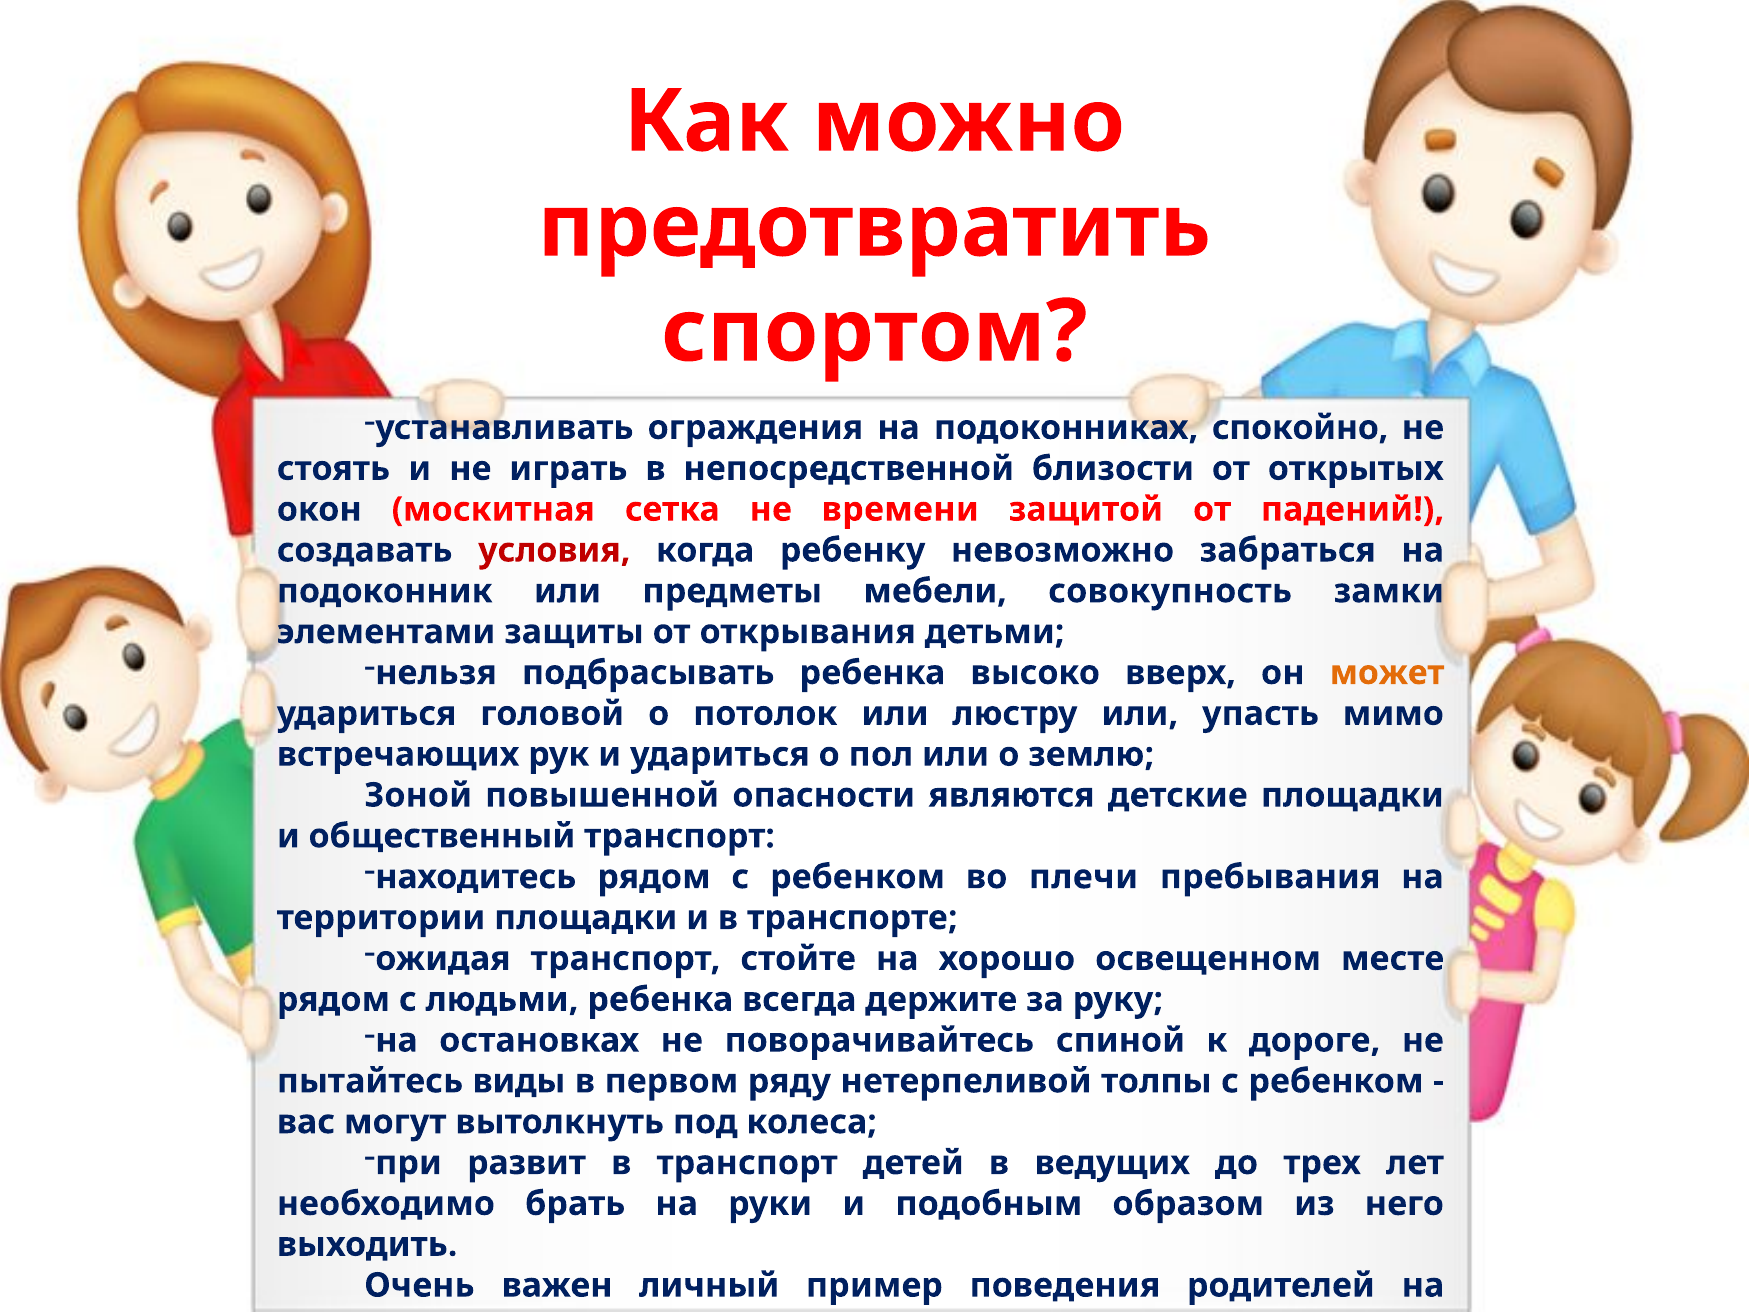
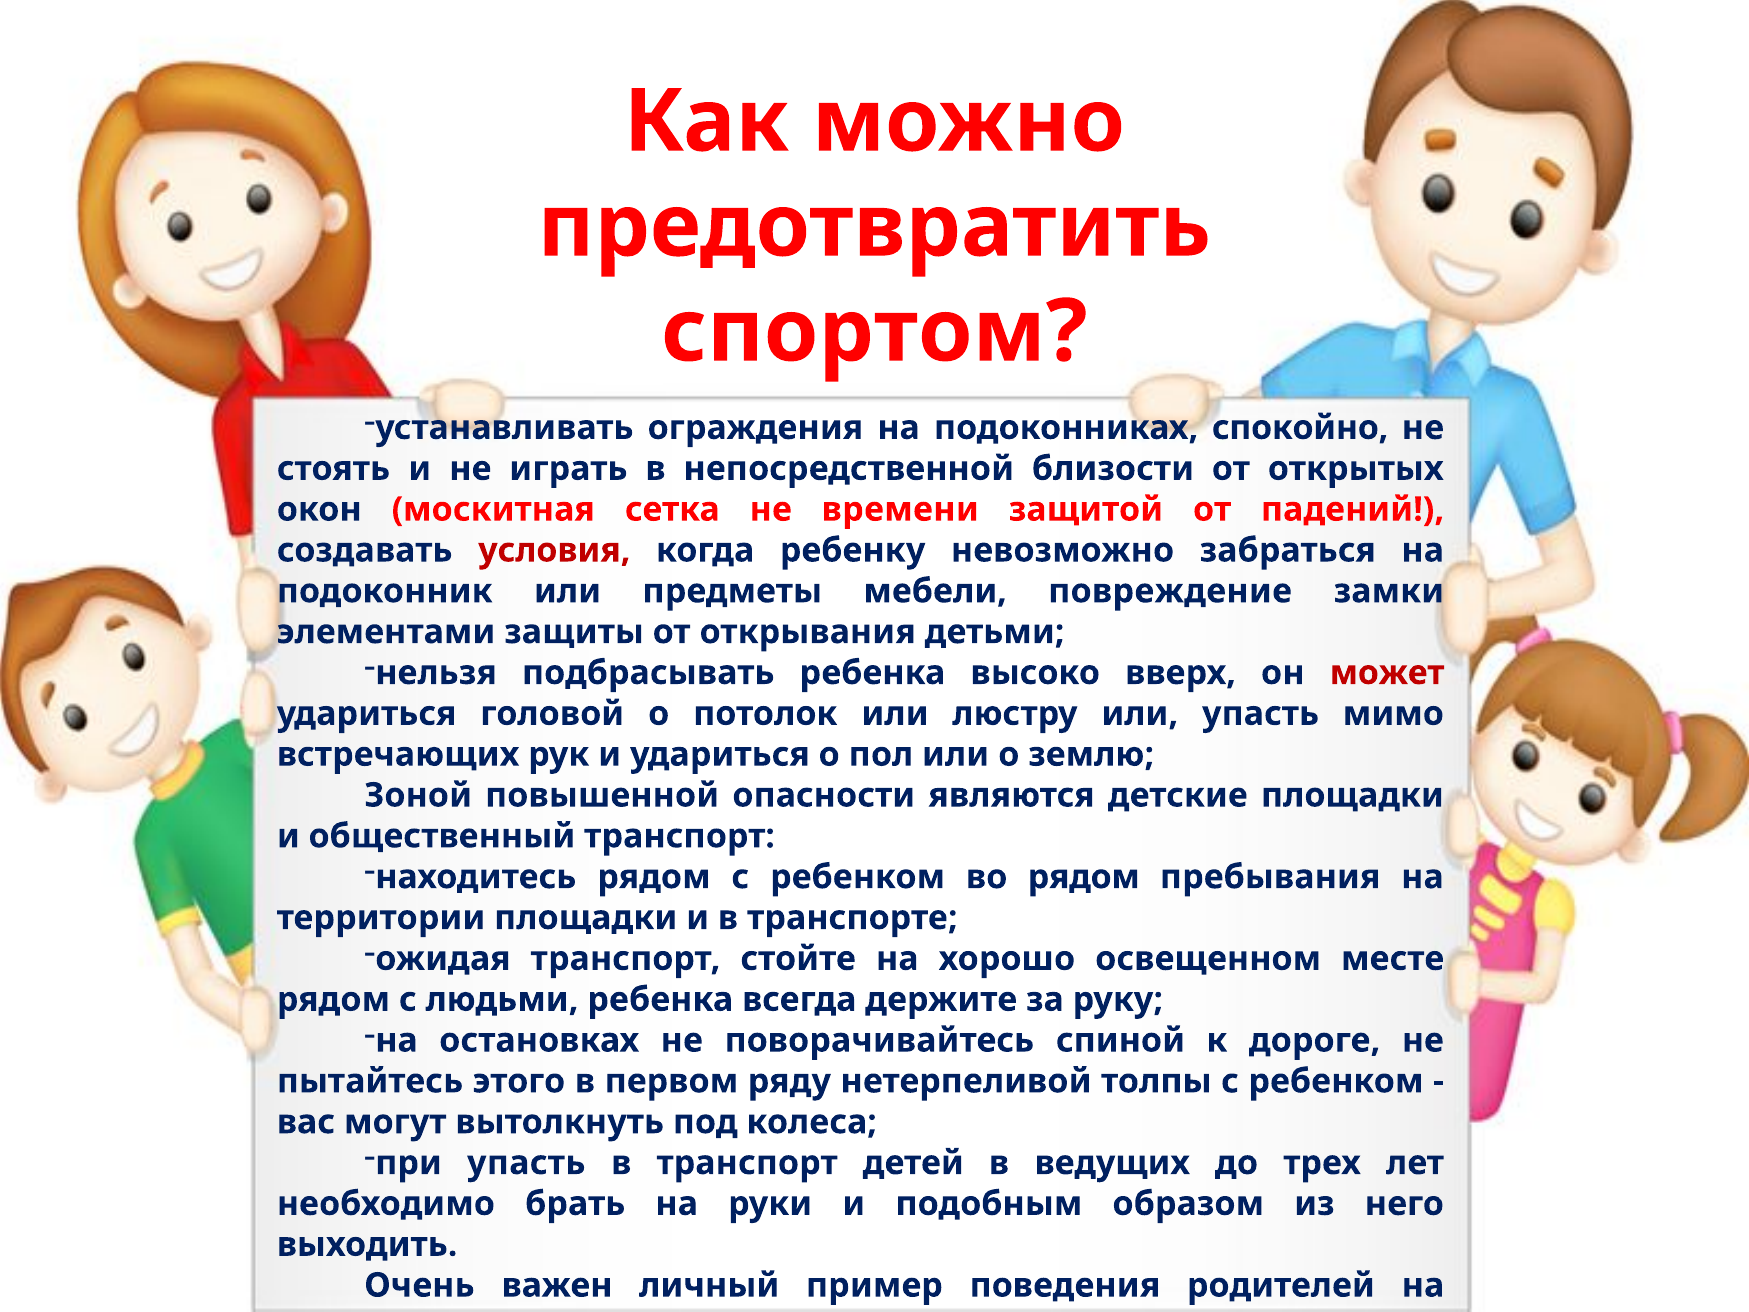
совокупность: совокупность -> повреждение (1170, 591)
может colour: orange -> red (1387, 673)
во плечи: плечи -> рядом (1084, 877)
виды: виды -> этого (519, 1081)
при развит: развит -> упасть (526, 1163)
